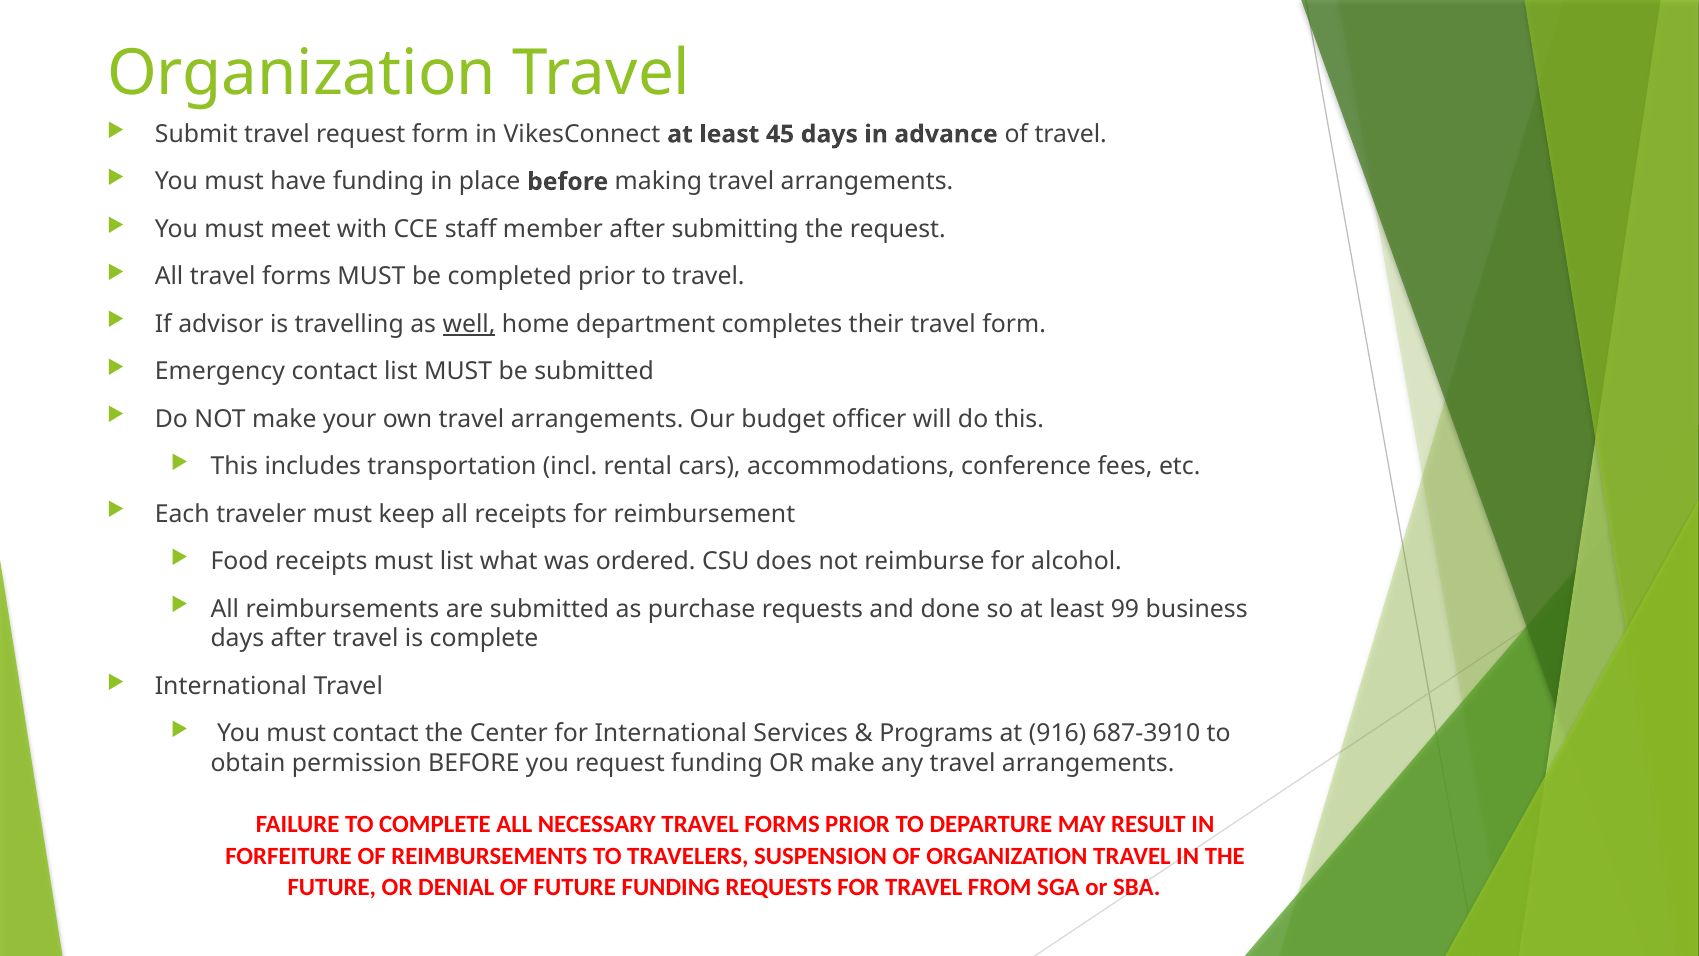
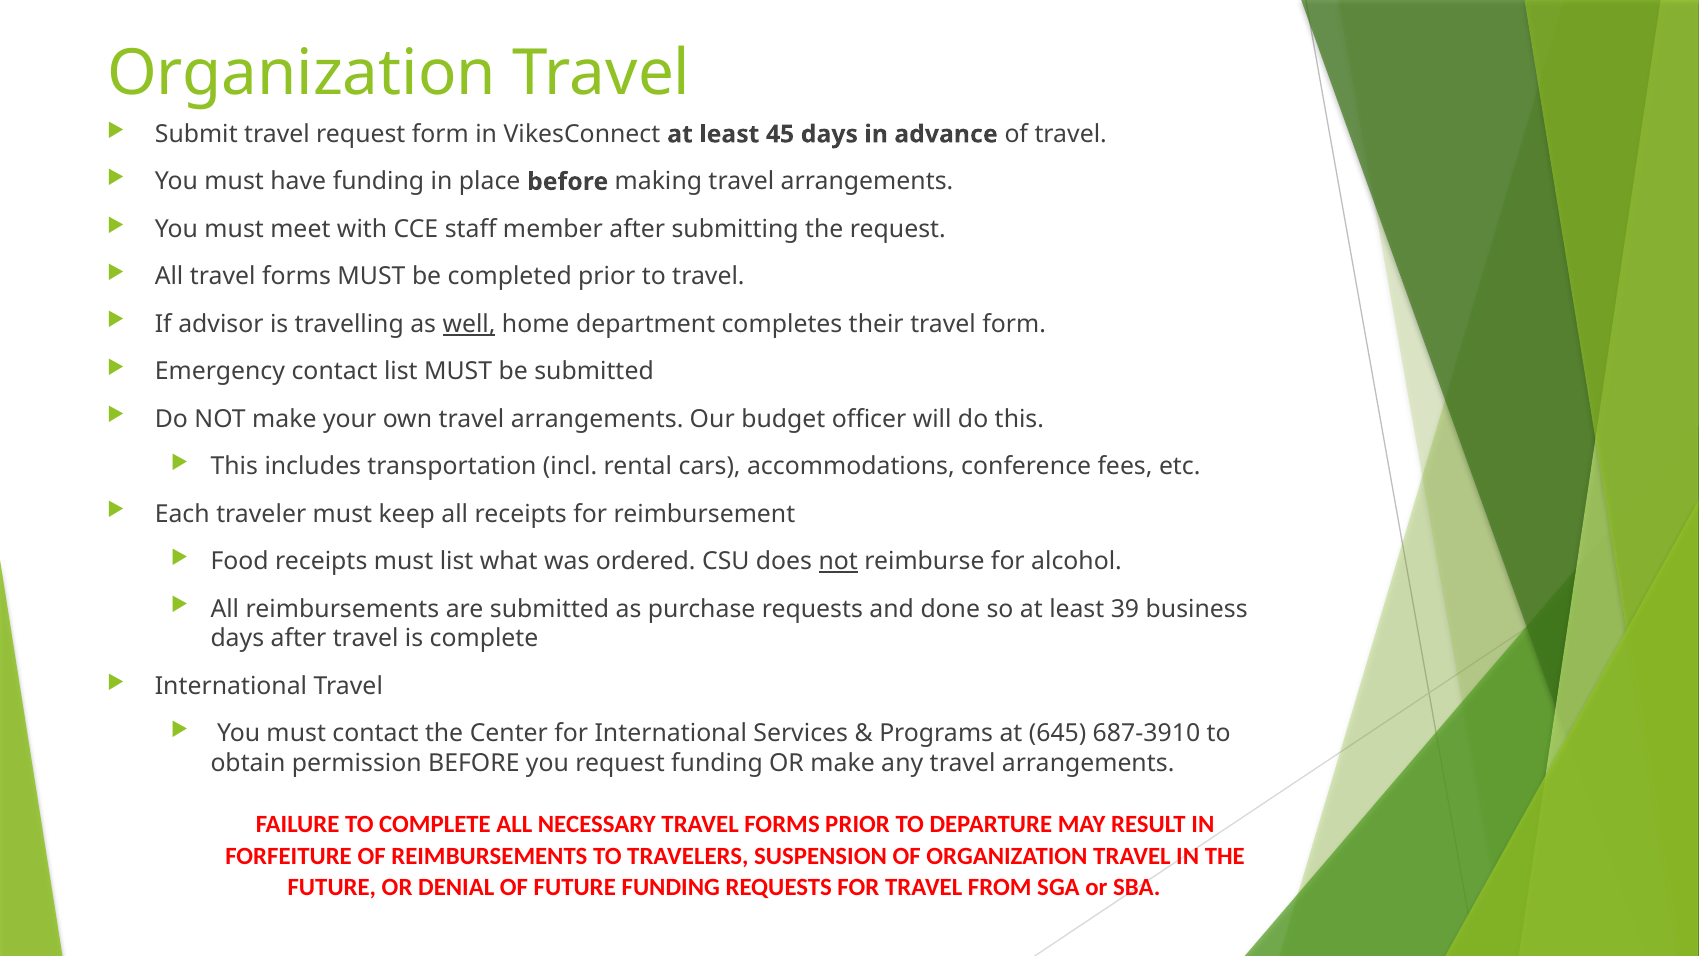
not underline: none -> present (838, 561)
99: 99 -> 39 (1125, 609)
916: 916 -> 645 (1058, 733)
